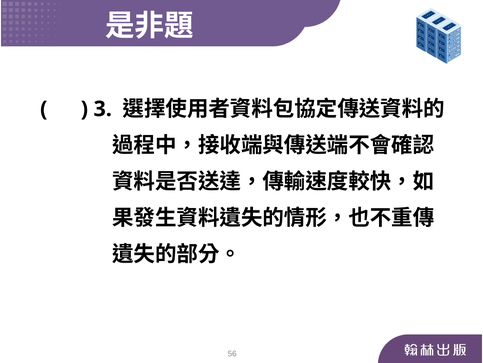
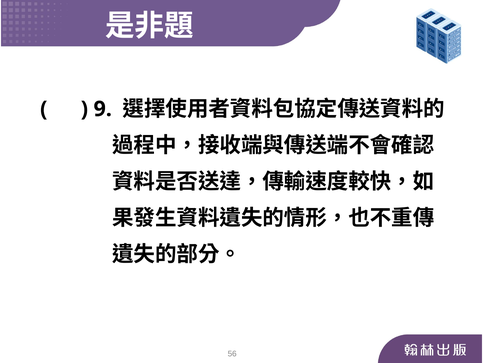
3: 3 -> 9 (103, 109)
